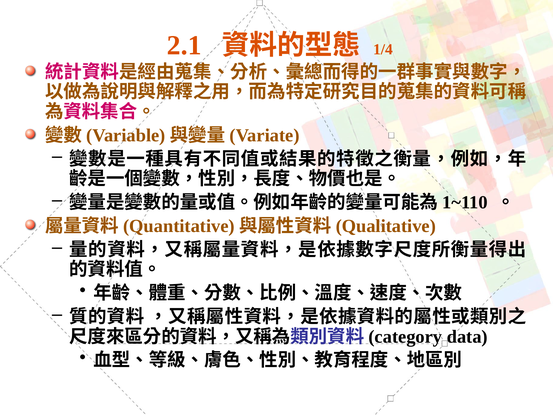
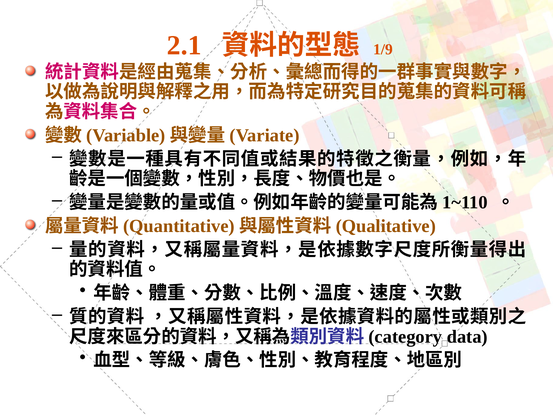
1/4: 1/4 -> 1/9 (383, 49)
